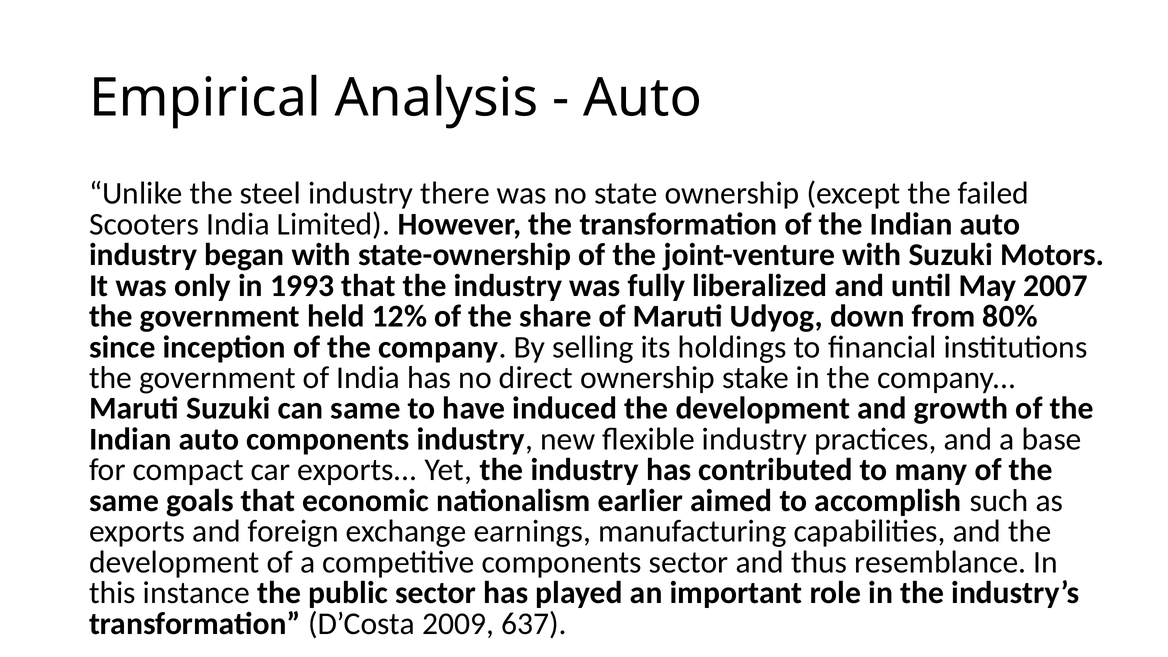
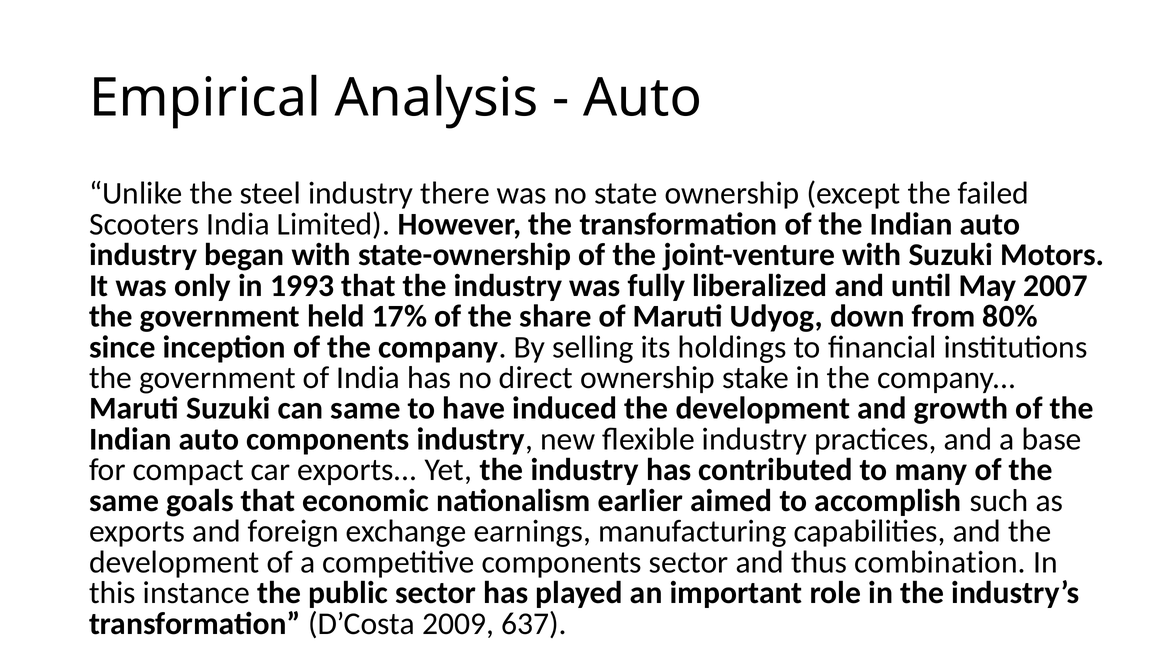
12%: 12% -> 17% (400, 316)
resemblance: resemblance -> combination (940, 562)
